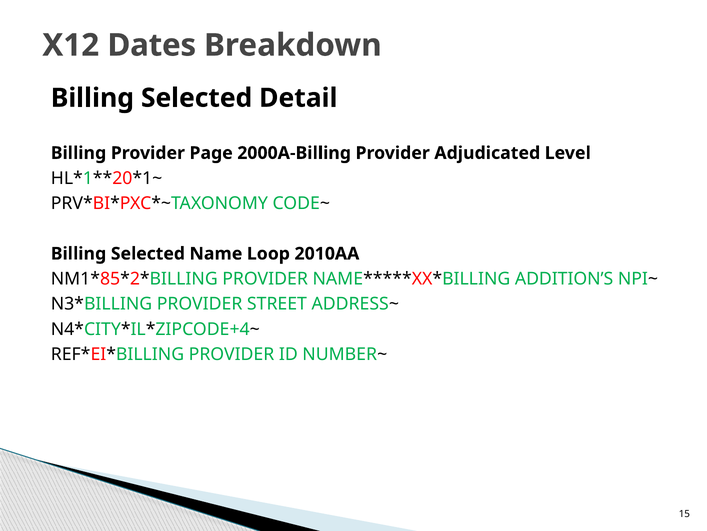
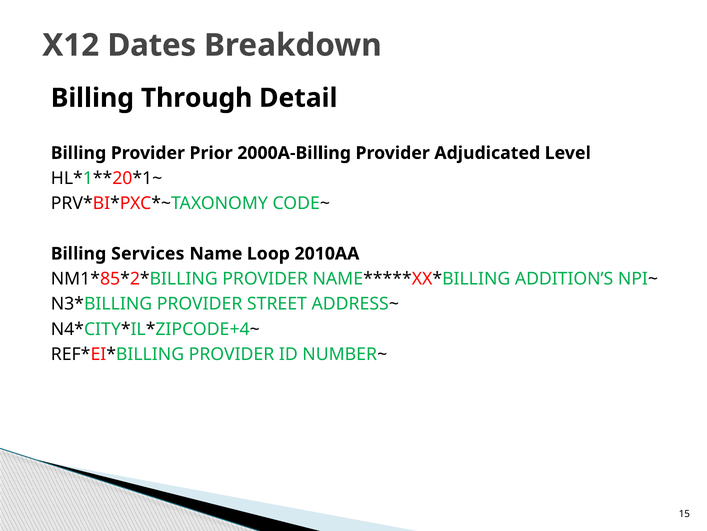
Selected: Selected -> Through (197, 98)
Page: Page -> Prior (211, 153)
Selected: Selected -> Services (148, 253)
